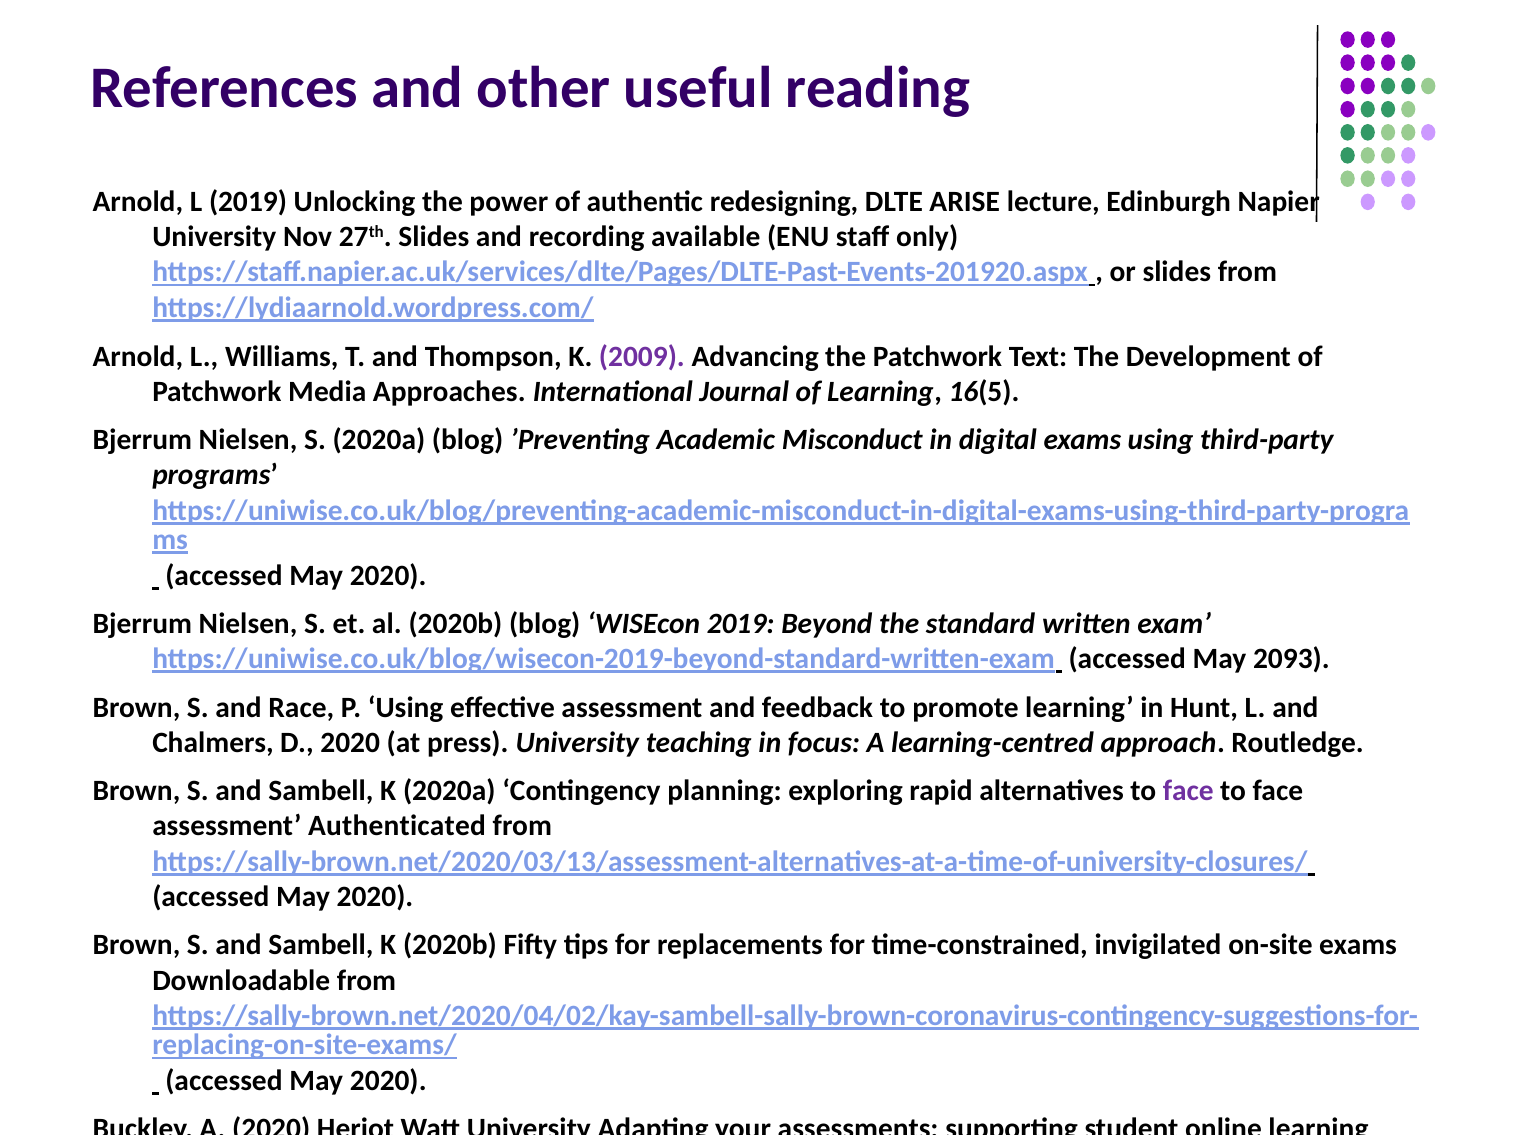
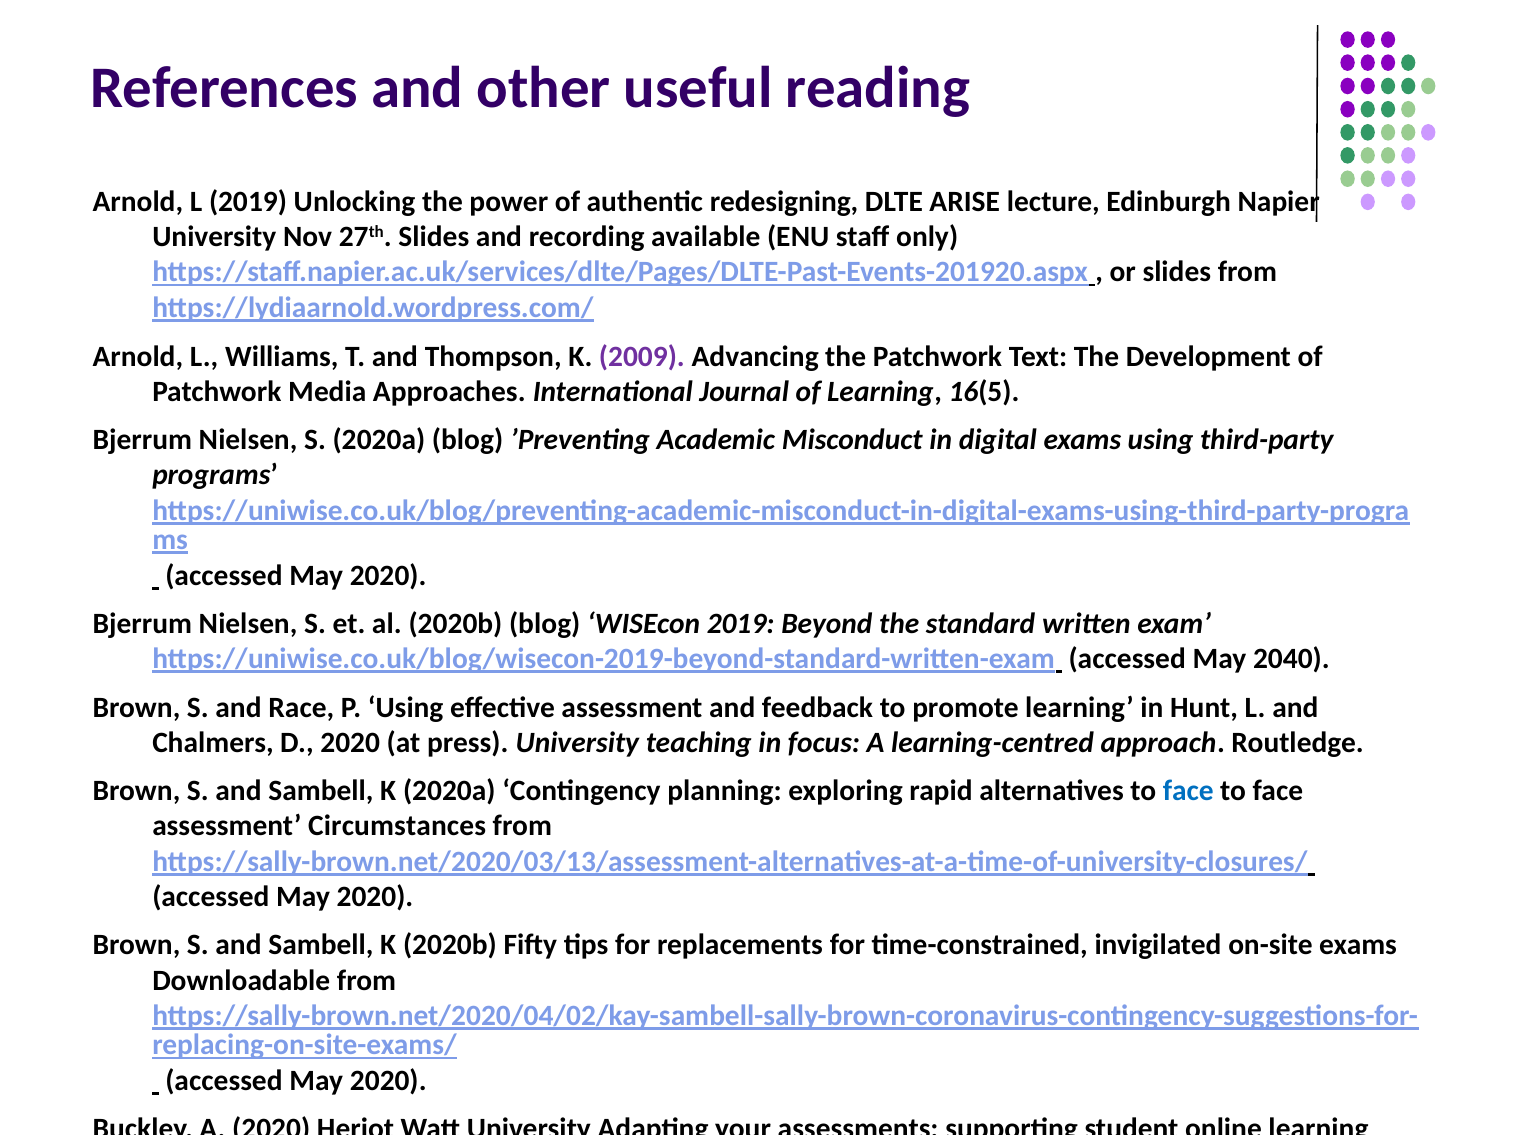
2093: 2093 -> 2040 (1291, 659)
face colour: purple -> blue (1188, 790)
Authenticated: Authenticated -> Circumstances (397, 826)
